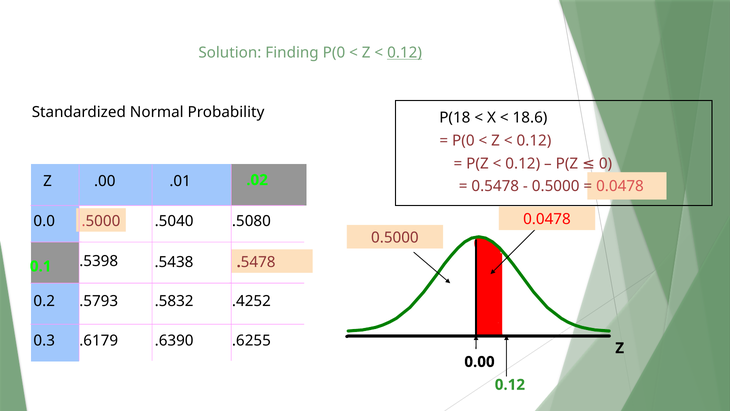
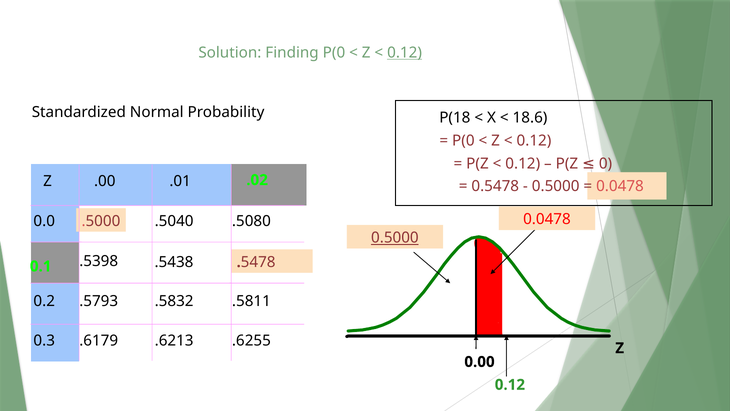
0.5000 underline: none -> present (395, 238)
.4252: .4252 -> .5811 (251, 301)
.6390: .6390 -> .6213 (174, 340)
